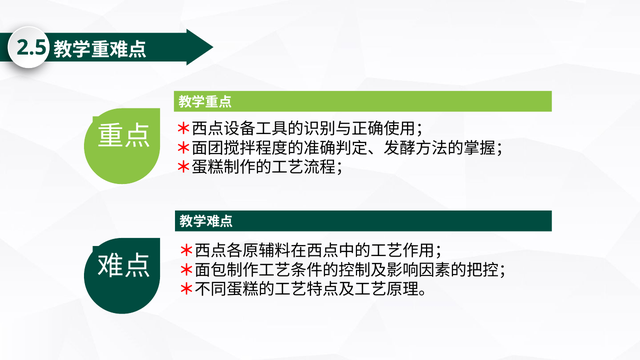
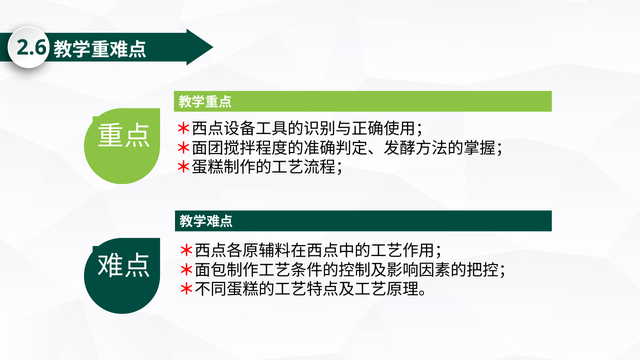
2.5: 2.5 -> 2.6 (32, 48)
